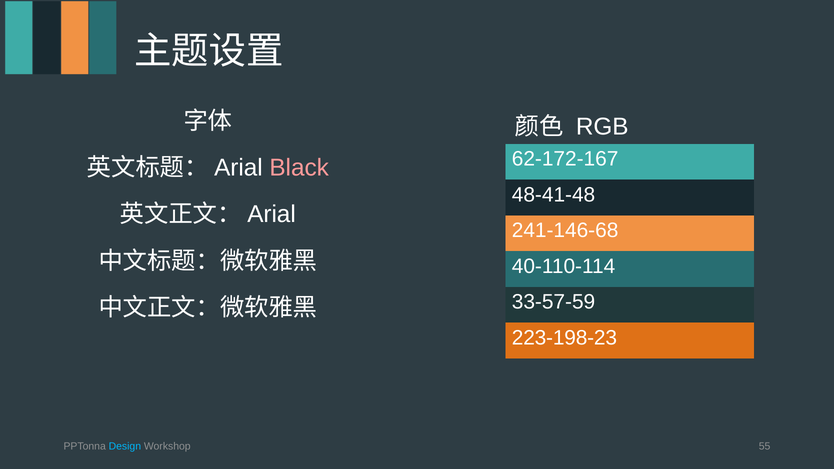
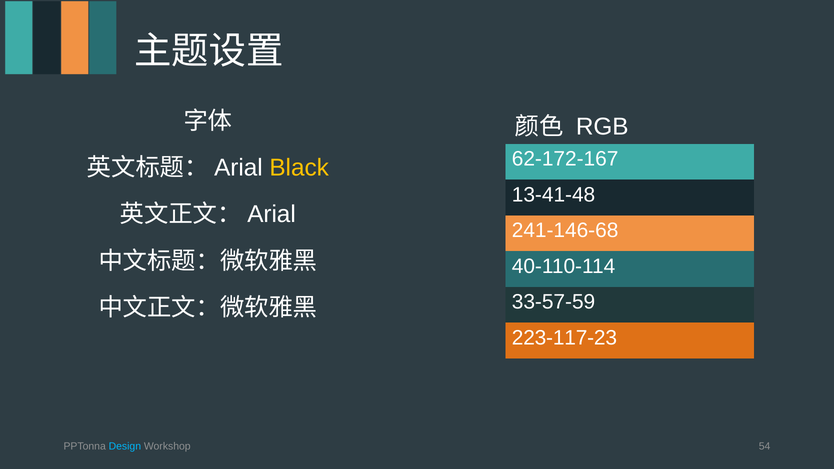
Black colour: pink -> yellow (299, 168)
48-41-48: 48-41-48 -> 13-41-48 (554, 195)
223-198-23: 223-198-23 -> 223-117-23 (564, 338)
55: 55 -> 54 (765, 446)
